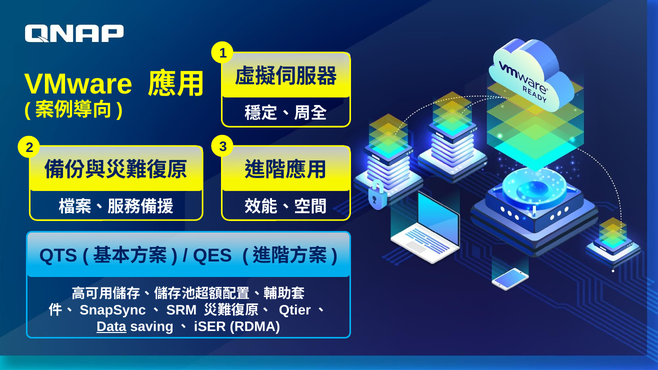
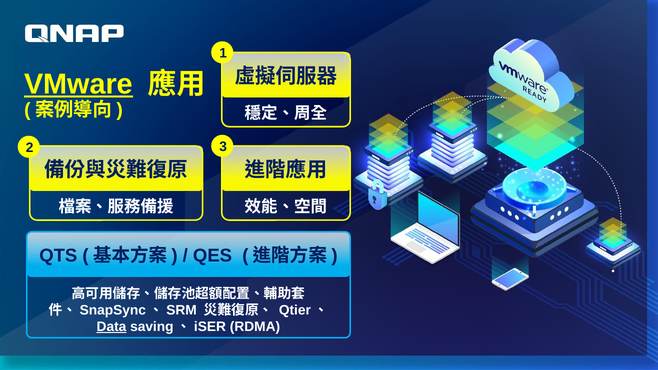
VMware underline: none -> present (79, 84)
